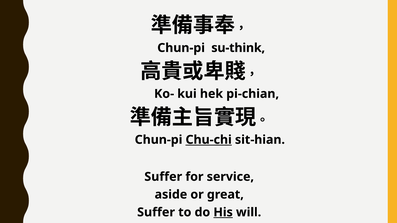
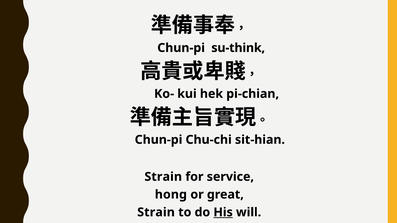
Chu-chi underline: present -> none (209, 140)
Suffer: Suffer -> Strain (163, 177)
aside: aside -> hong (171, 195)
Suffer: Suffer -> Strain (156, 213)
